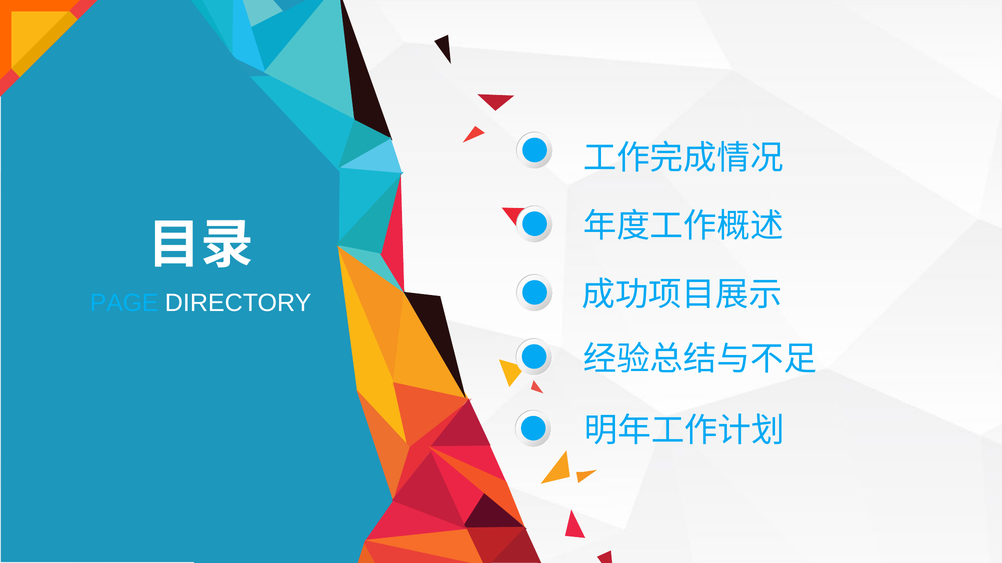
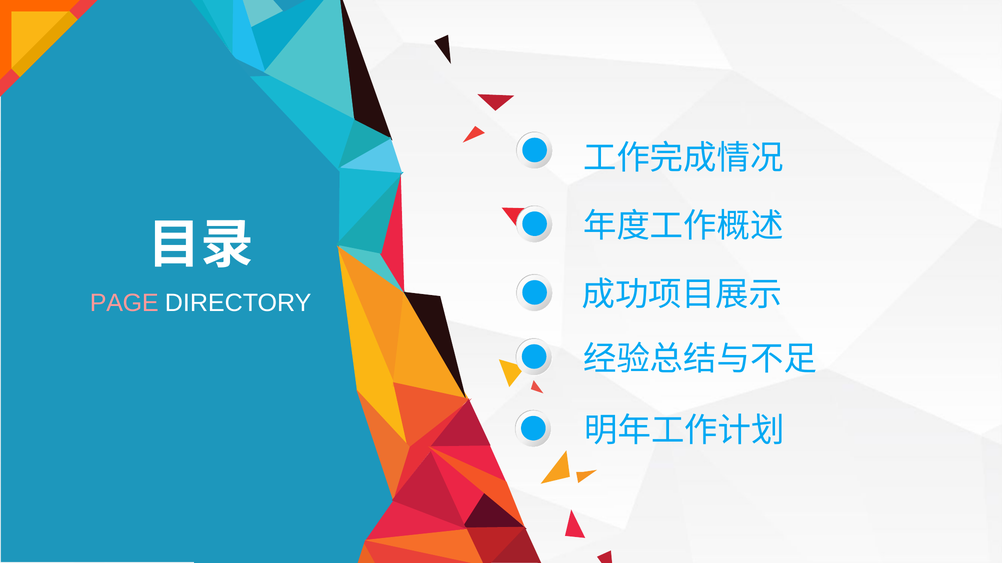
PAGE colour: light blue -> pink (124, 303)
